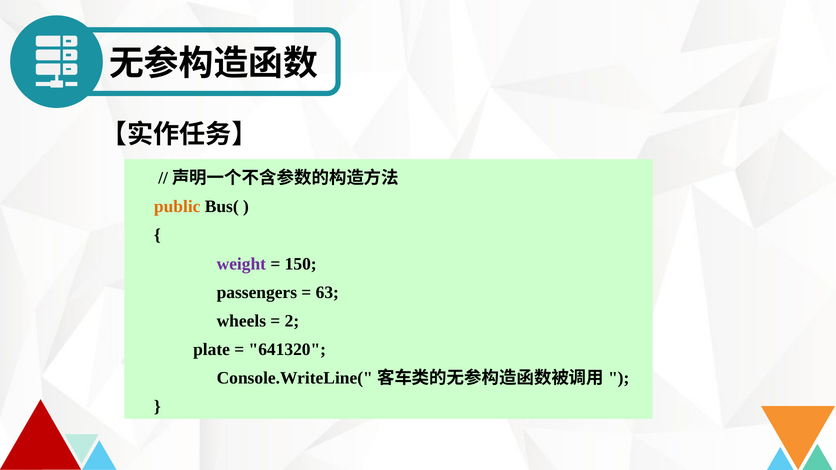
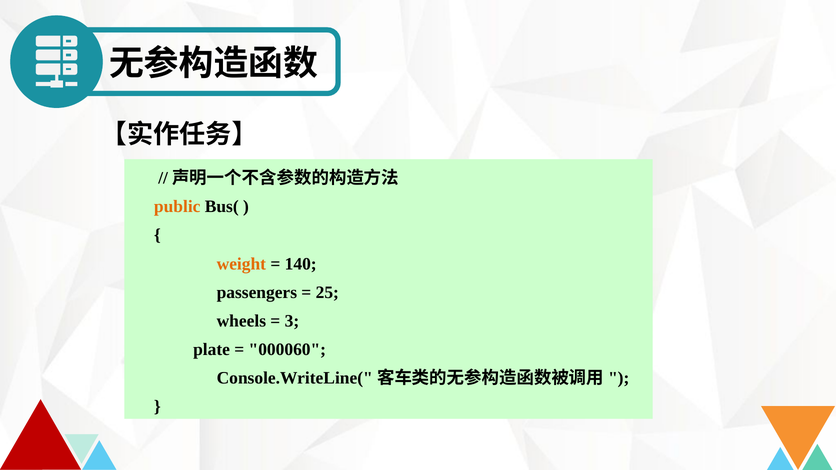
weight colour: purple -> orange (241, 264)
150: 150 -> 140 (301, 264)
63: 63 -> 25 (327, 292)
2: 2 -> 3 (292, 321)
641320: 641320 -> 000060 (287, 350)
